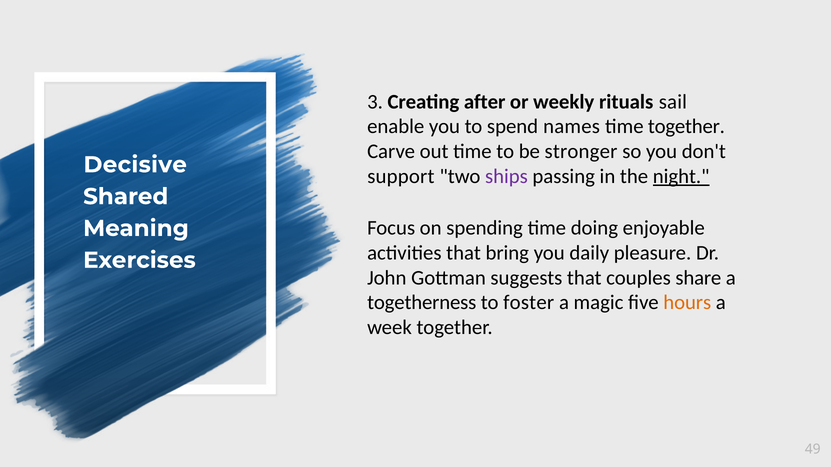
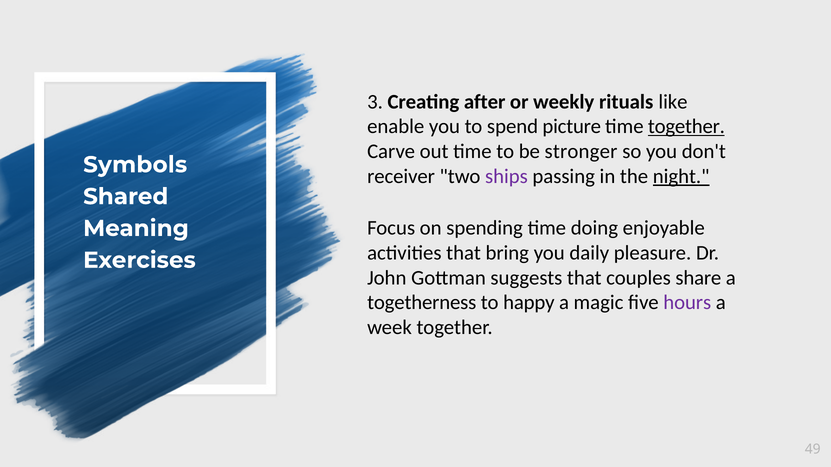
sail: sail -> like (673, 102)
names: names -> picture (572, 127)
together underline: none -> present (686, 127)
Decisive: Decisive -> Symbols (135, 165)
support: support -> receiver (401, 177)
foster: foster -> happy (529, 303)
hours colour: orange -> purple (687, 303)
